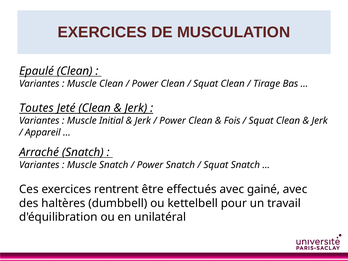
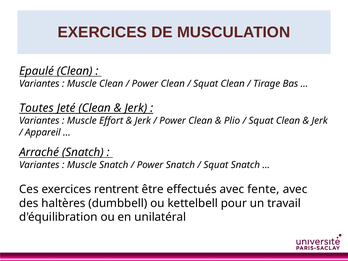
Initial: Initial -> Effort (111, 121)
Fois: Fois -> Plio (232, 121)
gainé: gainé -> fente (263, 189)
